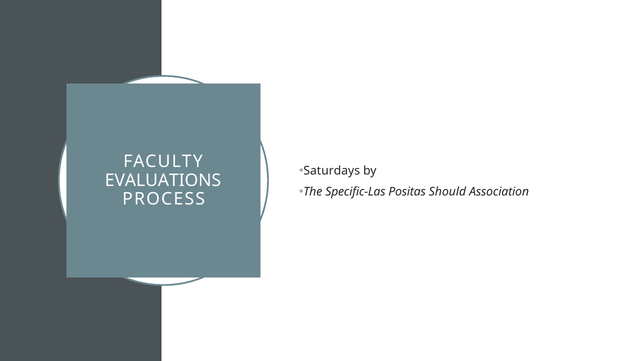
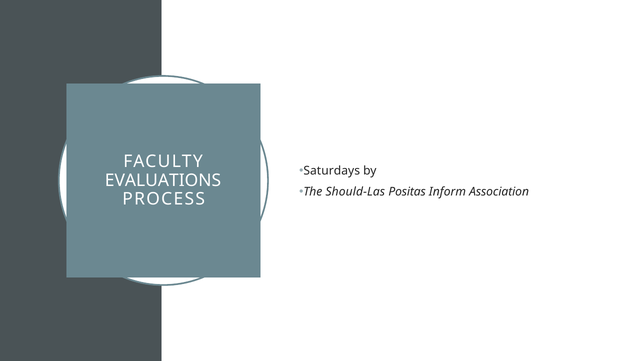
Specific-Las: Specific-Las -> Should-Las (355, 192)
Should: Should -> Inform (447, 192)
